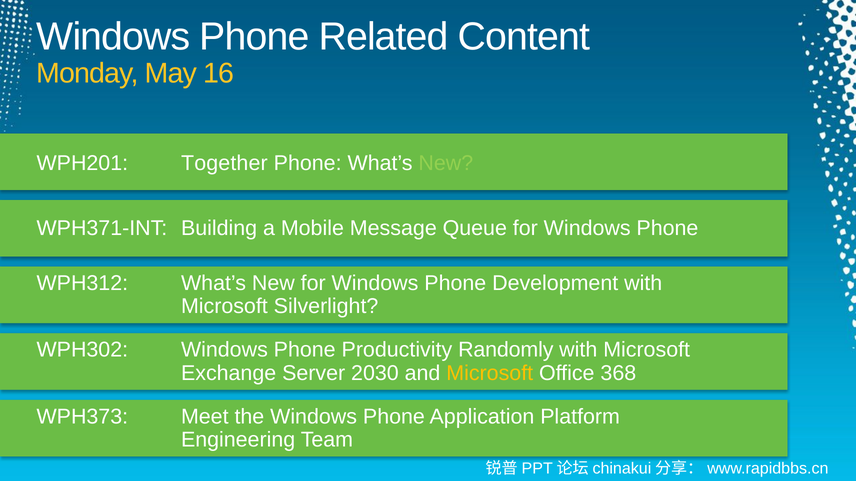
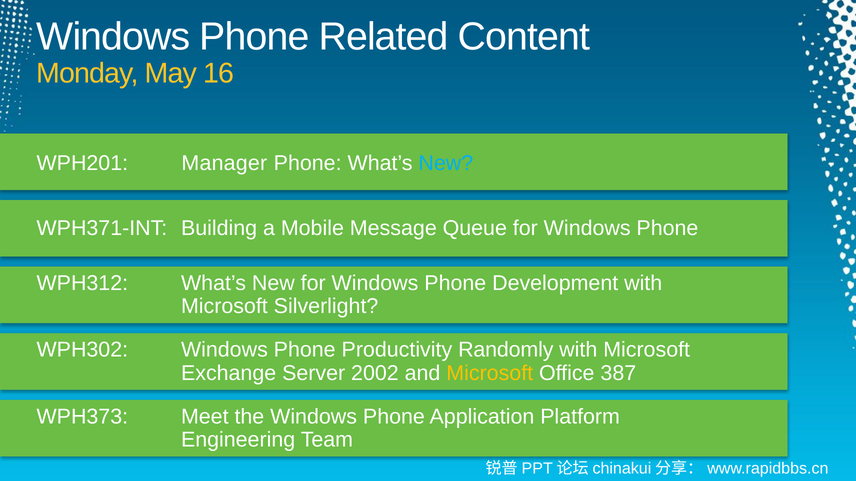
Together: Together -> Manager (224, 164)
New colour: light green -> light blue (446, 164)
2030: 2030 -> 2002 (375, 373)
368: 368 -> 387 (618, 373)
